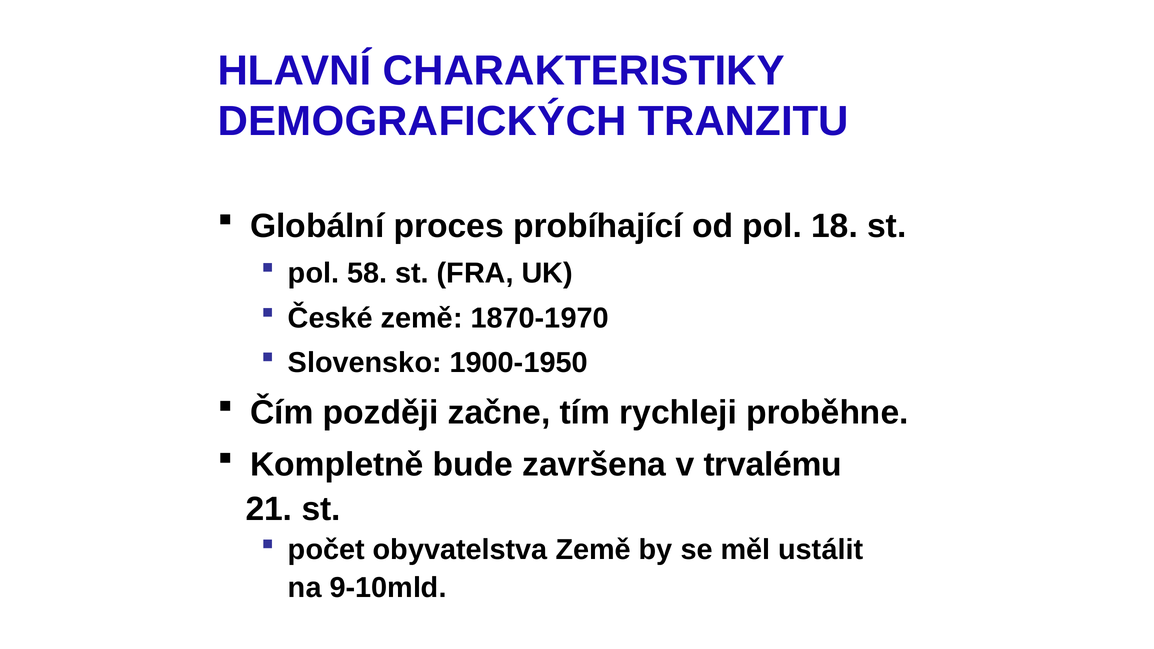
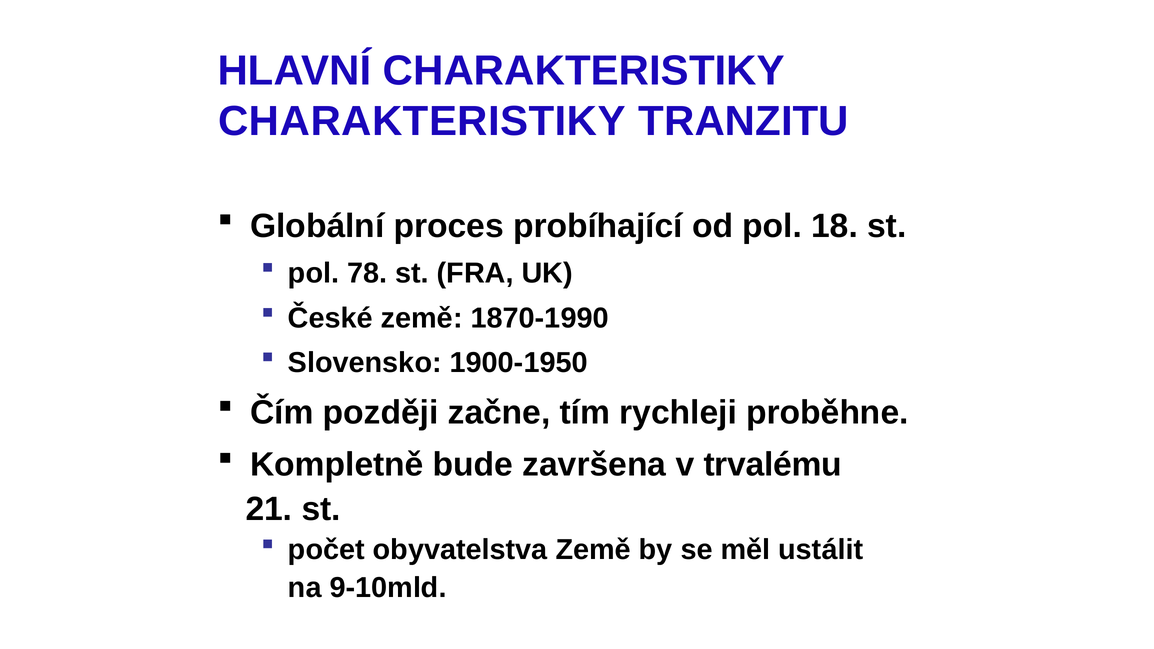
DEMOGRAFICKÝCH: DEMOGRAFICKÝCH -> CHARAKTERISTIKY (422, 121)
58: 58 -> 78 (367, 273)
1870-1970: 1870-1970 -> 1870-1990 (540, 318)
